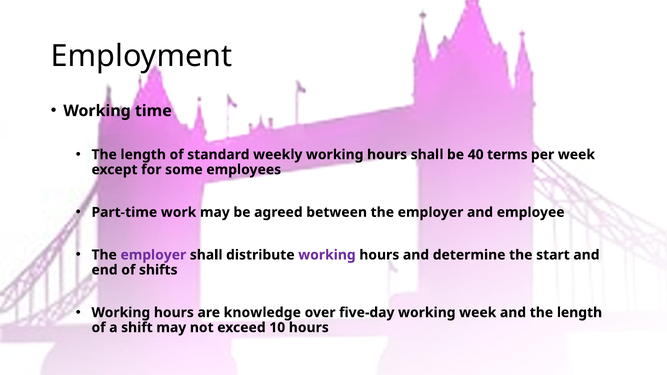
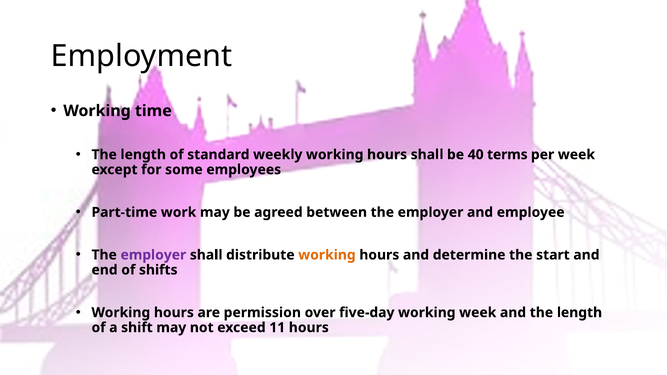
working colour: purple -> orange (327, 255)
knowledge: knowledge -> permission (262, 313)
10: 10 -> 11 (277, 328)
